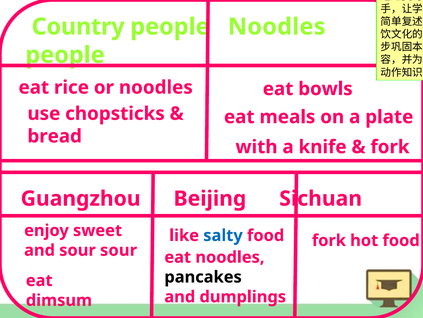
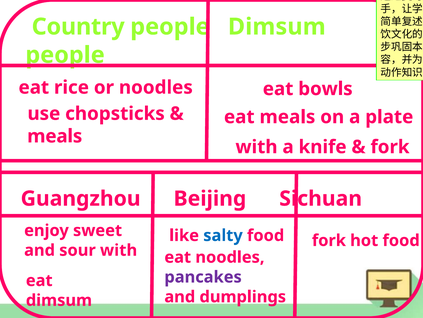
Noodles: Noodles -> Dimsum (277, 27)
bread: bread -> meals (55, 136)
sour sour: sour -> with (119, 250)
pancakes colour: black -> purple (203, 276)
